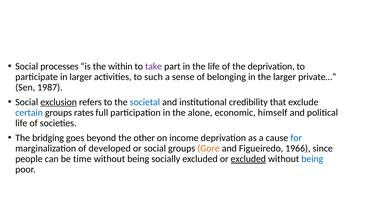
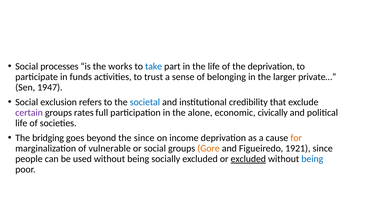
within: within -> works (120, 66)
take colour: purple -> blue (154, 66)
in larger: larger -> funds (81, 77)
such: such -> trust (154, 77)
1987: 1987 -> 1947 (50, 87)
exclusion underline: present -> none (59, 102)
certain colour: blue -> purple (29, 112)
himself: himself -> civically (273, 112)
the other: other -> since (144, 137)
for colour: blue -> orange (296, 137)
developed: developed -> vulnerable (110, 148)
1966: 1966 -> 1921 (298, 148)
time: time -> used (82, 158)
